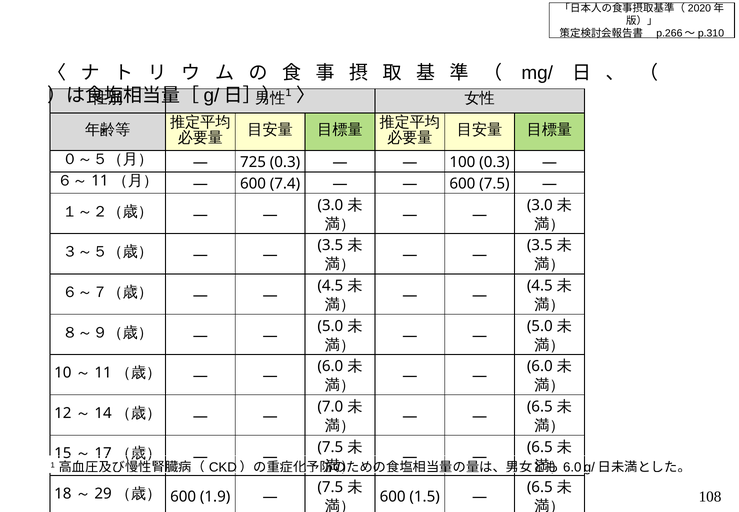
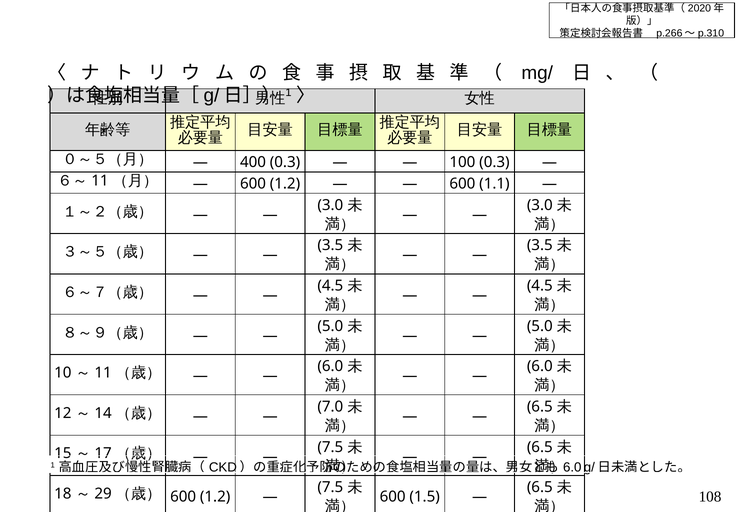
725: 725 -> 400 (253, 162)
7.4: 7.4 -> 1.2 (285, 184)
600 7.5: 7.5 -> 1.1 (494, 184)
1.9: 1.9 -> 1.2 (215, 496)
